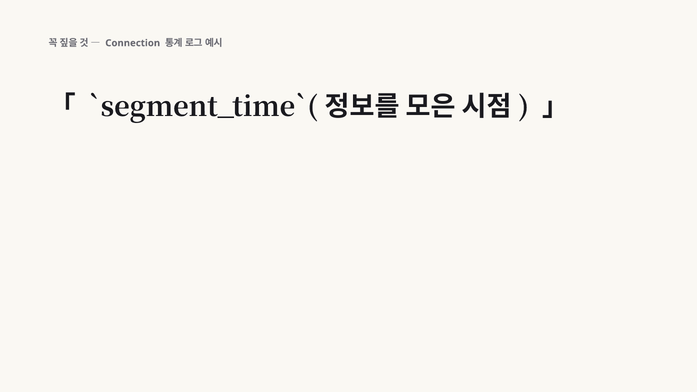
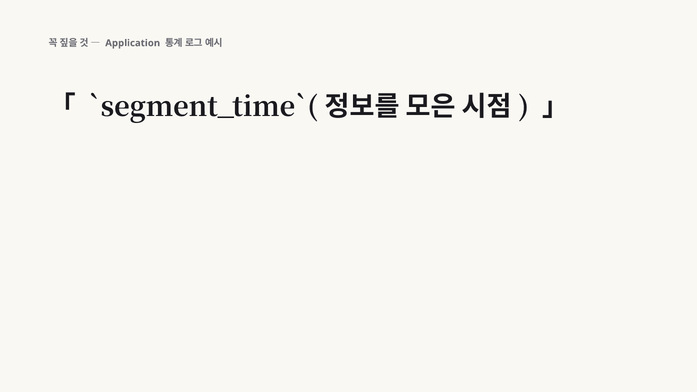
Connection: Connection -> Application (133, 43)
